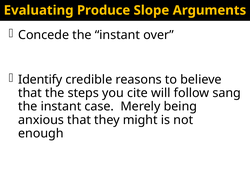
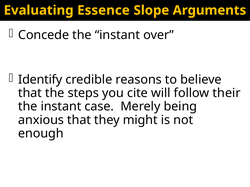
Produce: Produce -> Essence (103, 10)
sang: sang -> their (227, 93)
